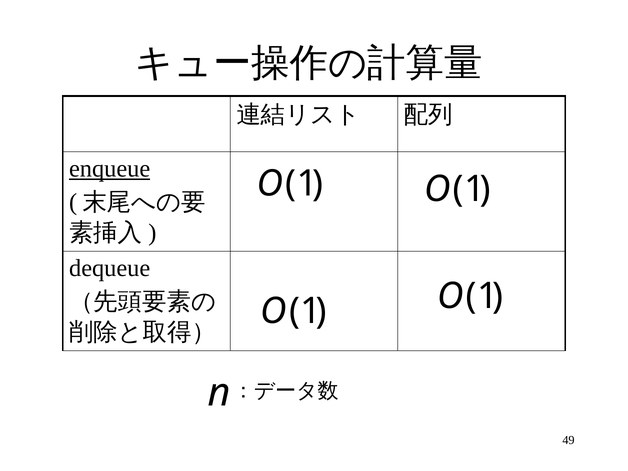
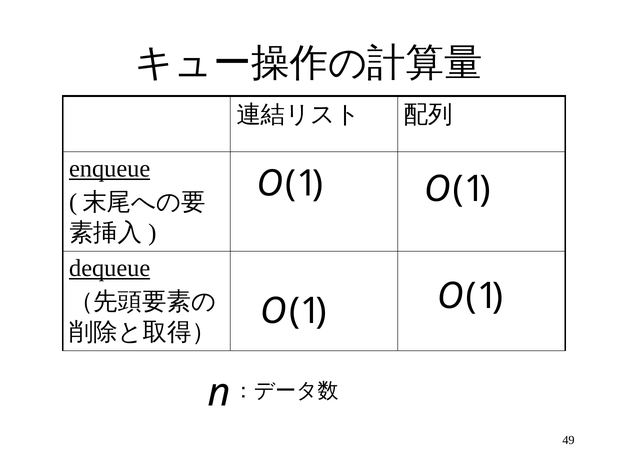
dequeue underline: none -> present (110, 268)
